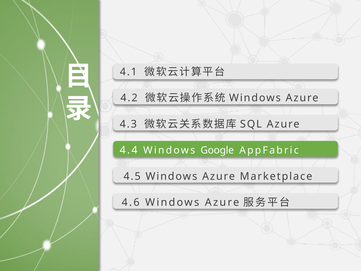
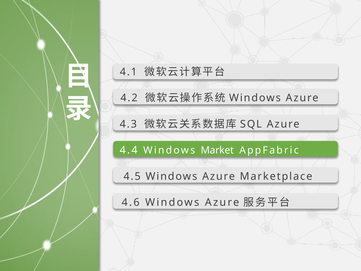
Google: Google -> Market (217, 150)
